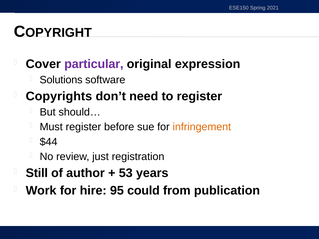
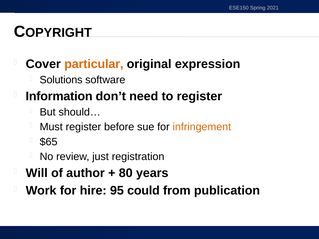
particular colour: purple -> orange (94, 64)
Copyrights: Copyrights -> Information (59, 96)
$44: $44 -> $65 (49, 142)
Still: Still -> Will (37, 173)
53: 53 -> 80 (126, 173)
